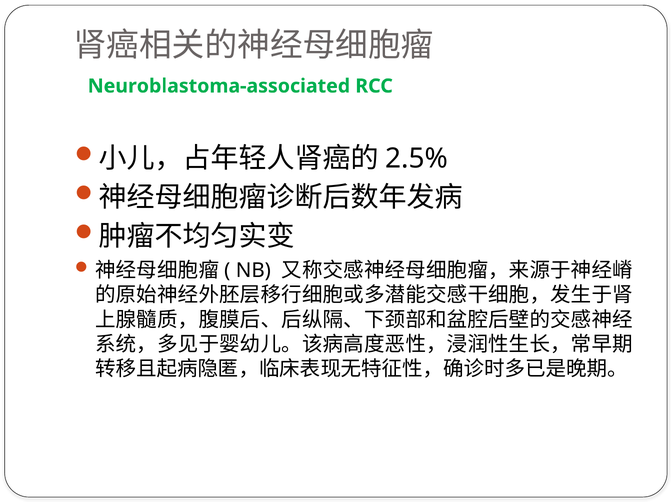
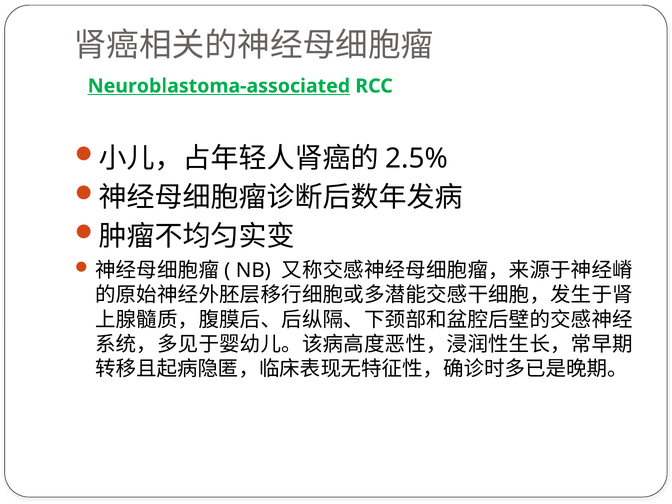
Neuroblastoma-associated underline: none -> present (219, 86)
